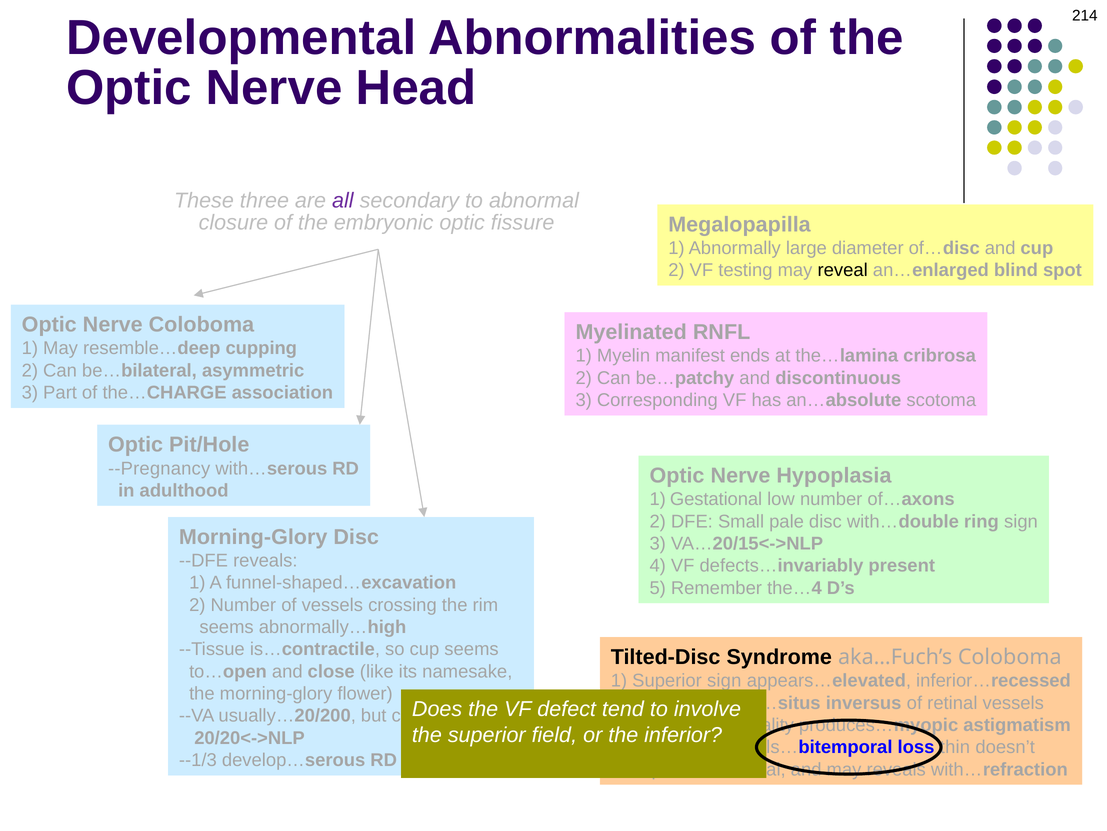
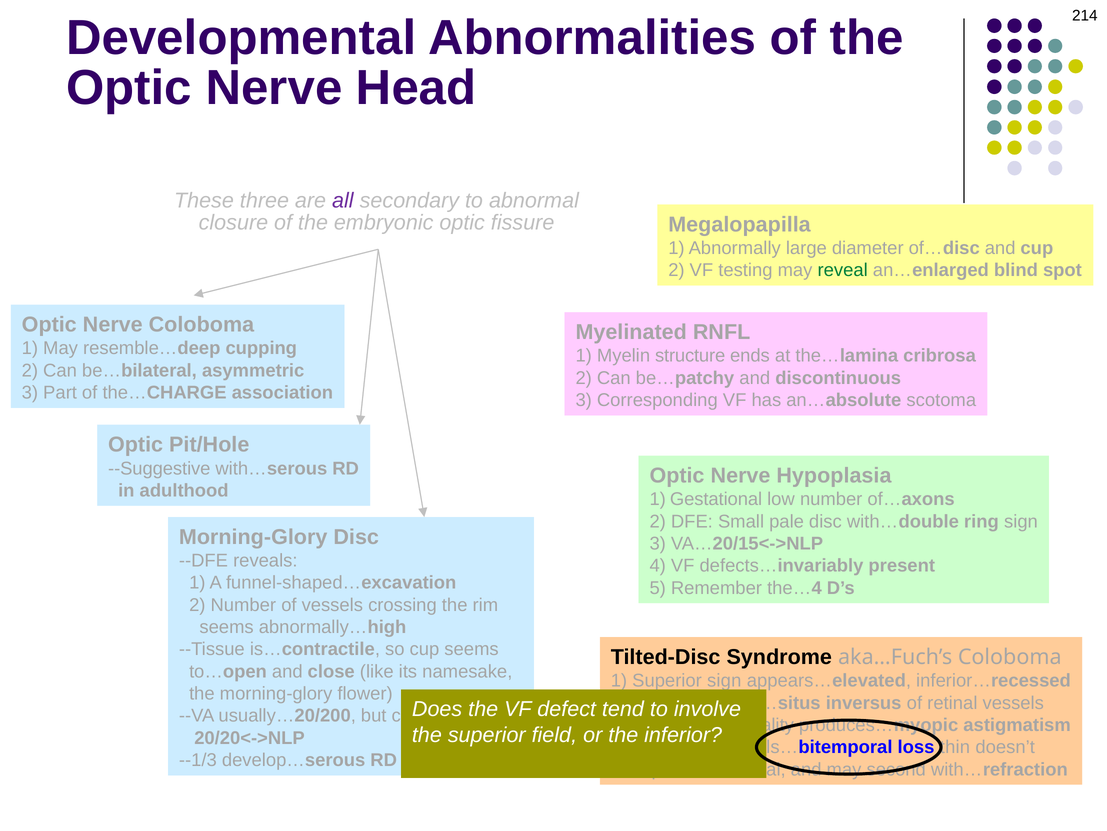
reveal colour: black -> green (843, 270)
manifest: manifest -> structure (690, 356)
--Pregnancy: --Pregnancy -> --Suggestive (159, 468)
may reveals: reveals -> second (896, 769)
